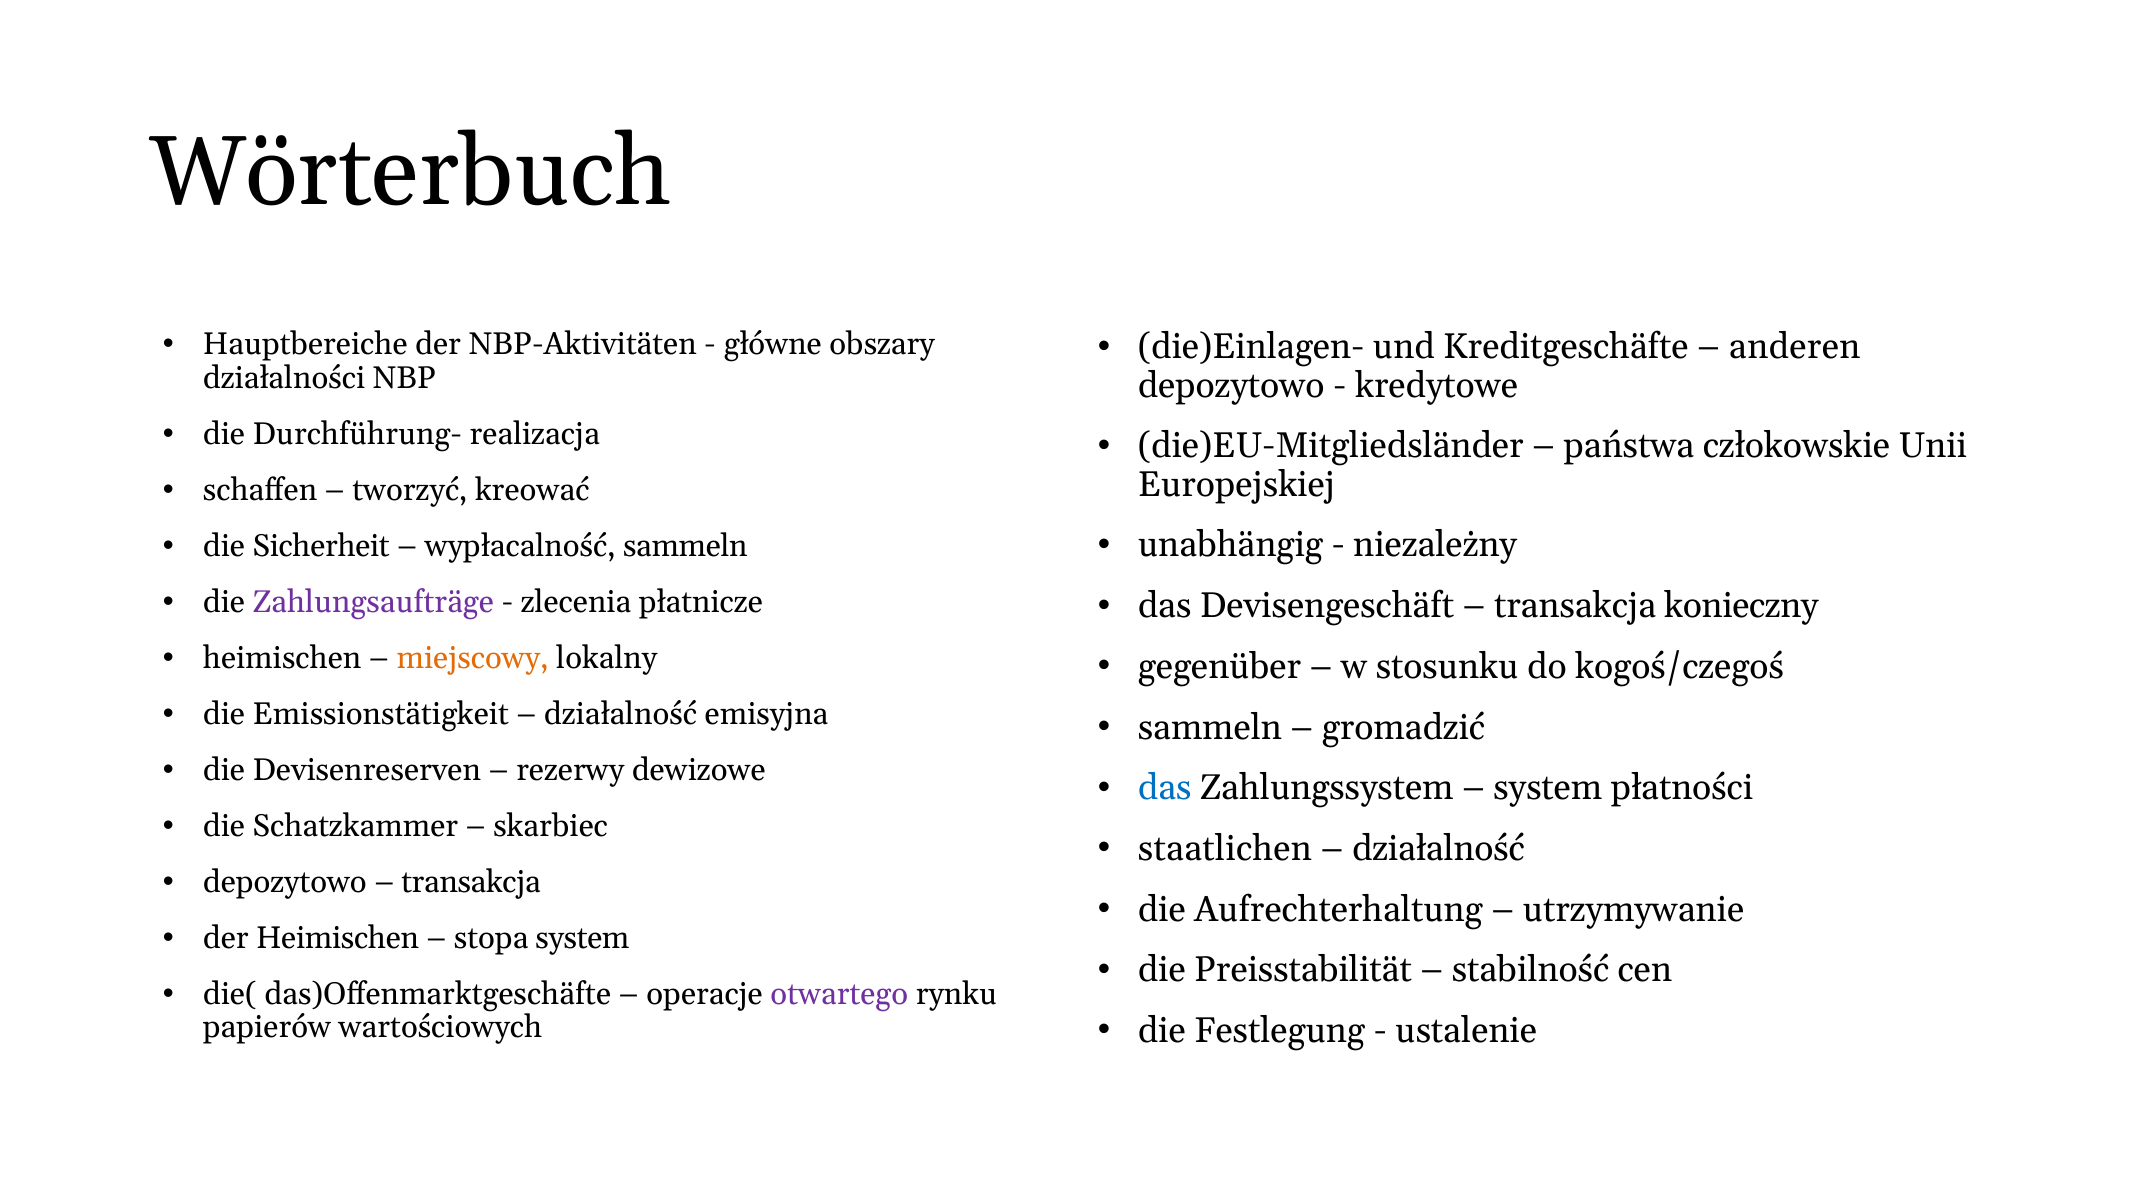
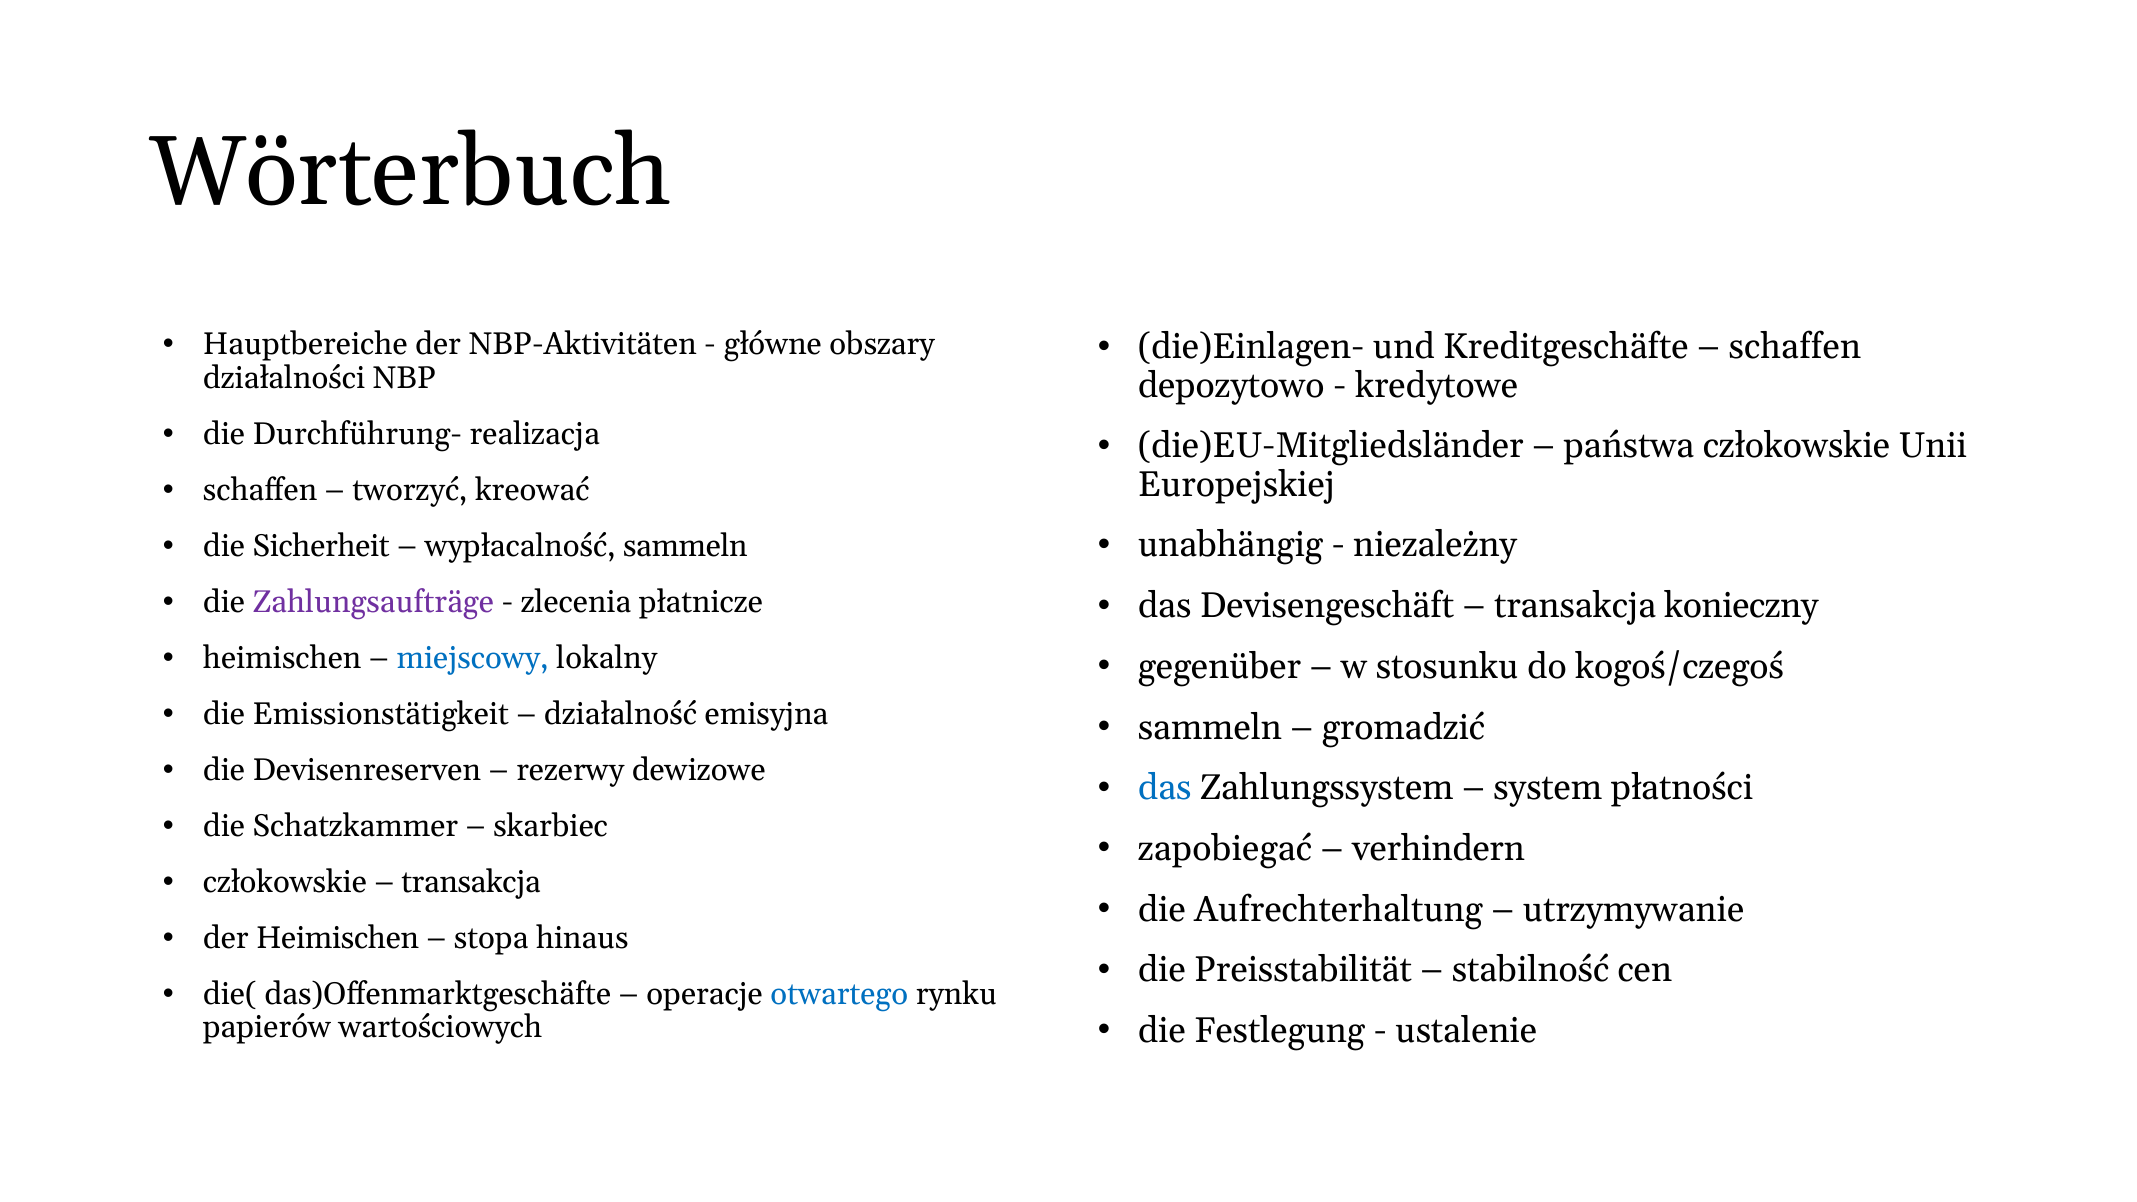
anderen: anderen -> schaffen (1795, 347)
miejscowy colour: orange -> blue (473, 658)
staatlichen: staatlichen -> zapobiegać (1225, 849)
działalność: działalność -> verhindern (1438, 849)
depozytowo: depozytowo -> człokowskie (285, 882)
stopa system: system -> hinaus (582, 938)
otwartego colour: purple -> blue (839, 994)
